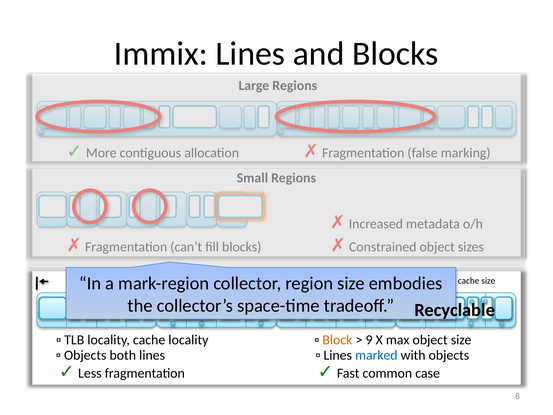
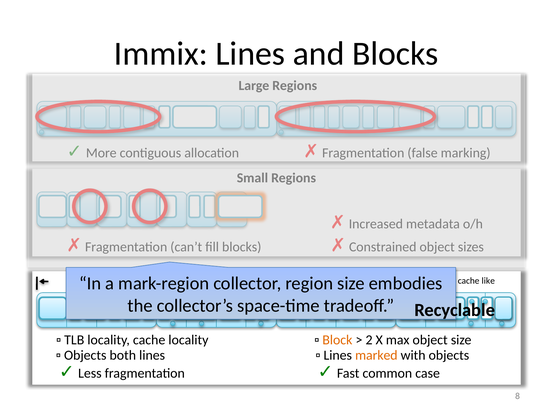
cache size: size -> like (488, 281)
9: 9 -> 2 (369, 340)
marked colour: blue -> orange (376, 355)
